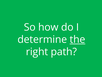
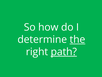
path underline: none -> present (64, 52)
